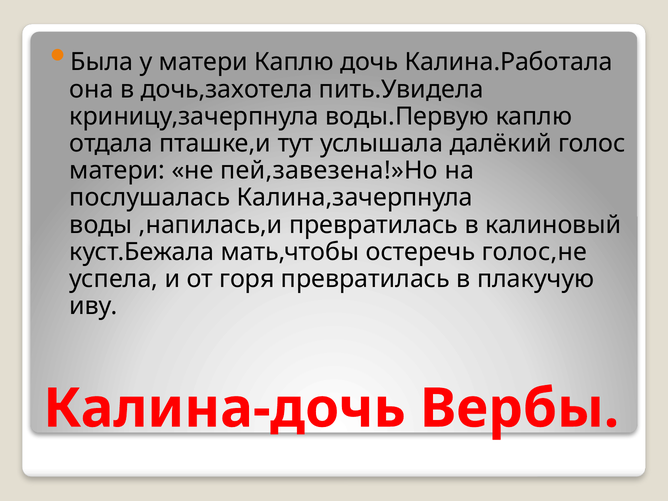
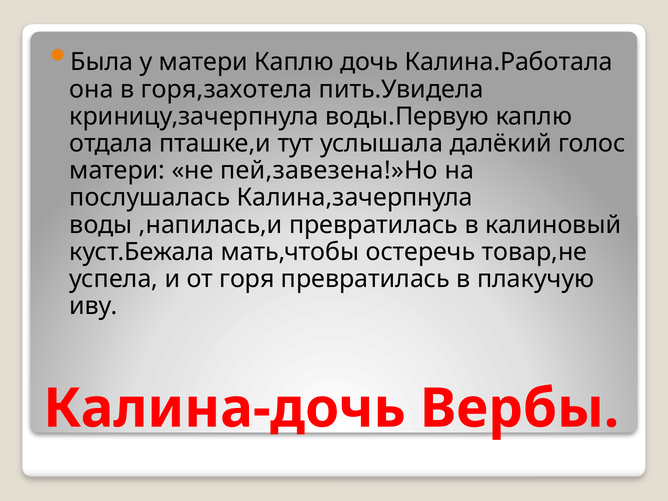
дочь,захотела: дочь,захотела -> горя,захотела (227, 89)
голос,не: голос,не -> товар,не (535, 252)
